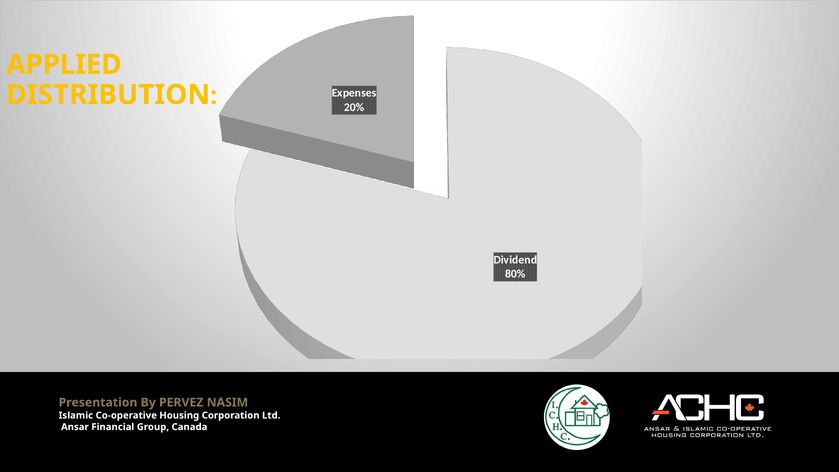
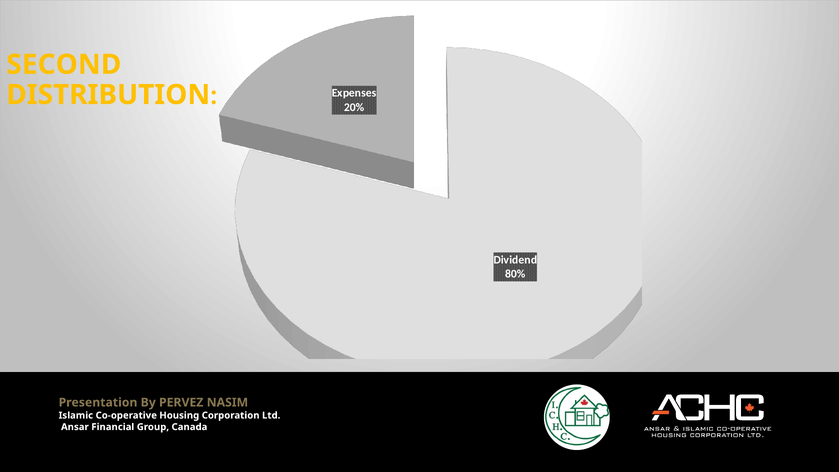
APPLIED: APPLIED -> SECOND (64, 65)
